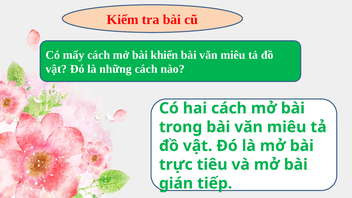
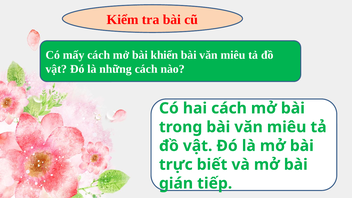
tiêu: tiêu -> biết (212, 165)
